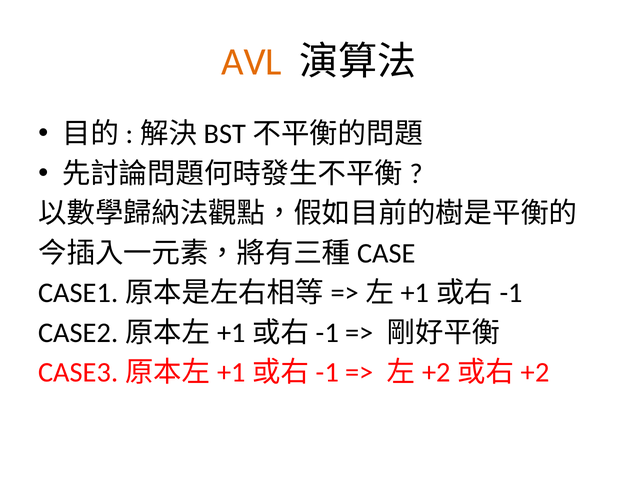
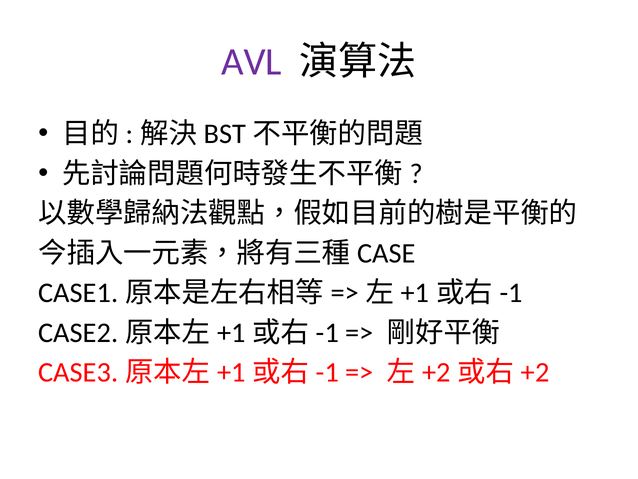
AVL colour: orange -> purple (252, 62)
